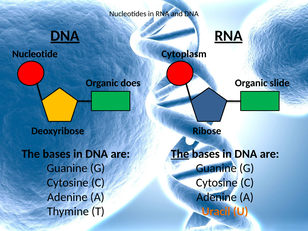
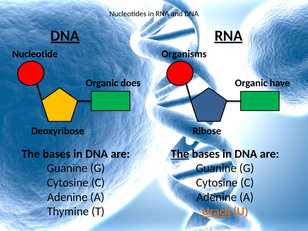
Cytoplasm: Cytoplasm -> Organisms (184, 54)
slide: slide -> have (280, 83)
Uracil underline: none -> present (216, 211)
